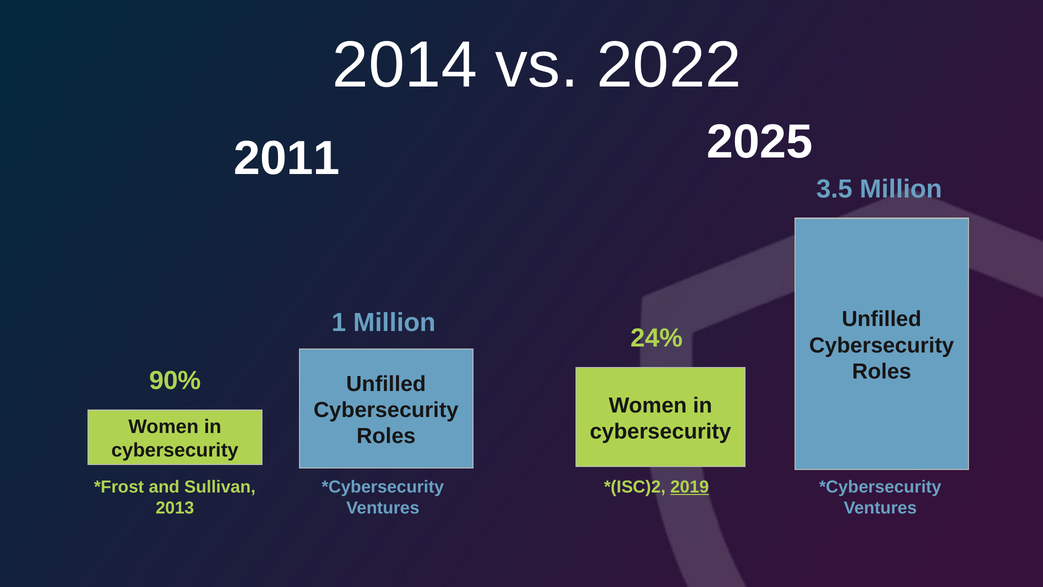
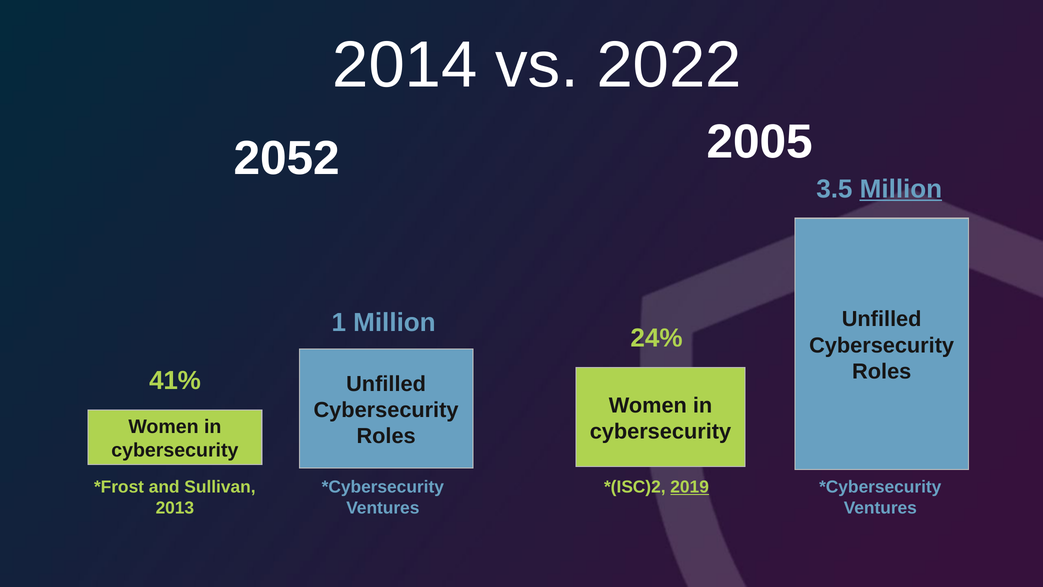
2025: 2025 -> 2005 (760, 142)
2011: 2011 -> 2052 (287, 159)
Million underline: none -> present (901, 189)
90%: 90% -> 41% (175, 380)
